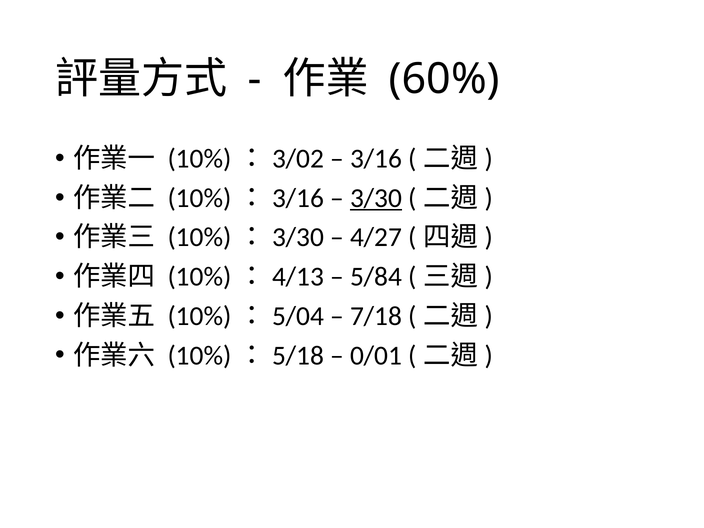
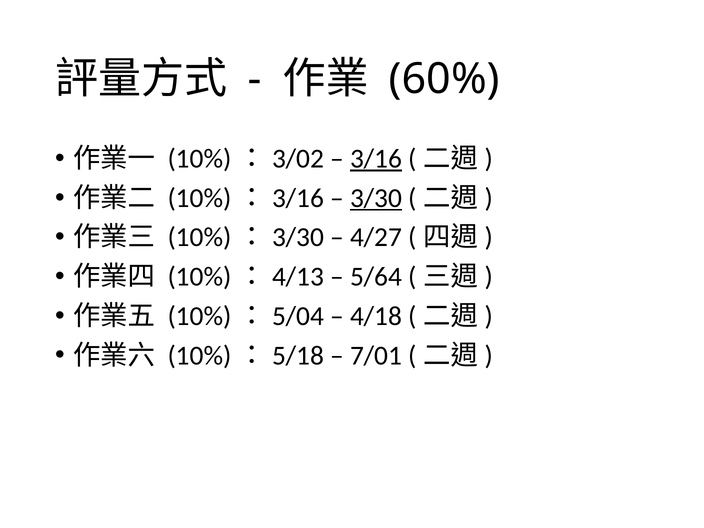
3/16 underline: none -> present (376, 159)
5/84: 5/84 -> 5/64 (376, 277)
7/18: 7/18 -> 4/18 (376, 316)
0/01: 0/01 -> 7/01 (376, 355)
